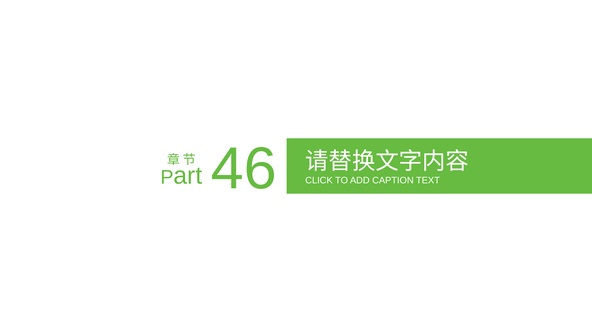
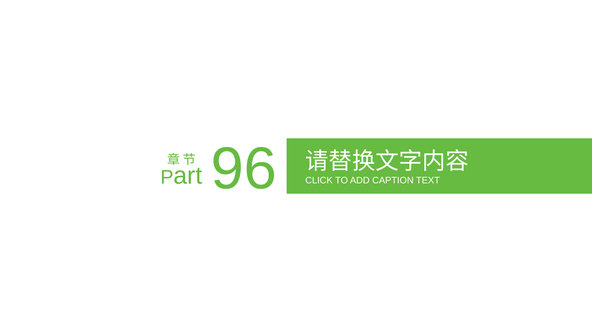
46: 46 -> 96 (244, 169)
